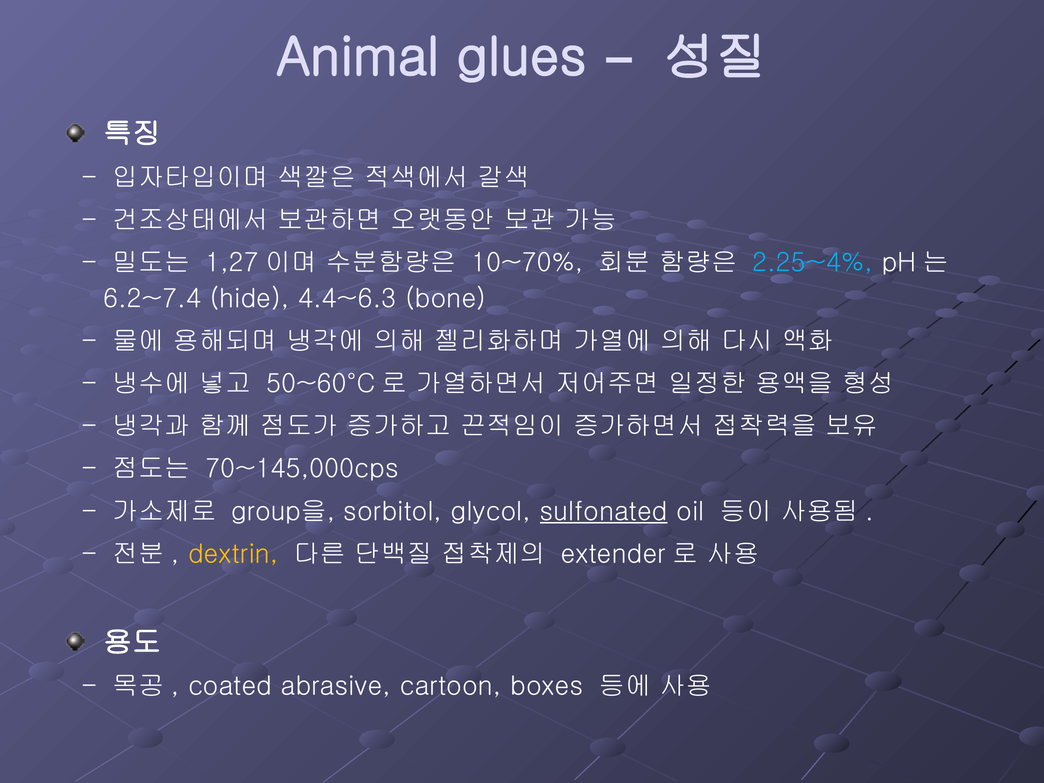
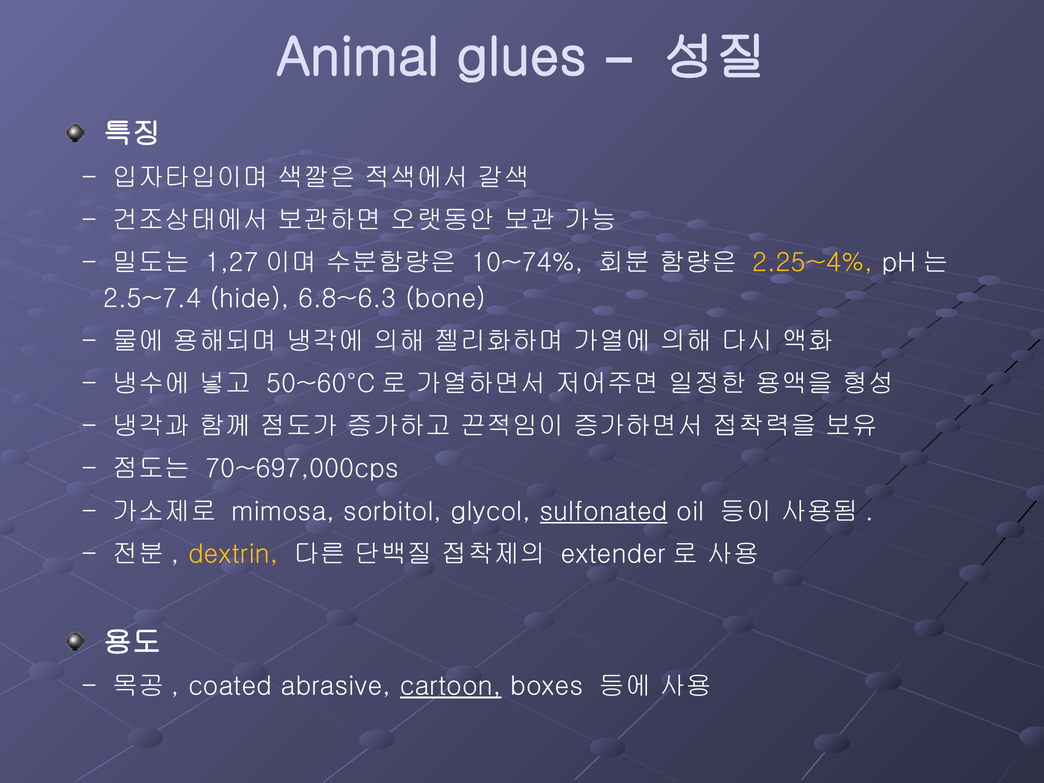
10~70%: 10~70% -> 10~74% (527, 263)
2.25~4% colour: light blue -> yellow (813, 263)
6.2~7.4: 6.2~7.4 -> 2.5~7.4 (152, 299)
4.4~6.3: 4.4~6.3 -> 6.8~6.3 (347, 299)
70~145,000cps: 70~145,000cps -> 70~697,000cps (302, 469)
group을: group을 -> mimosa (283, 511)
cartoon underline: none -> present (451, 686)
